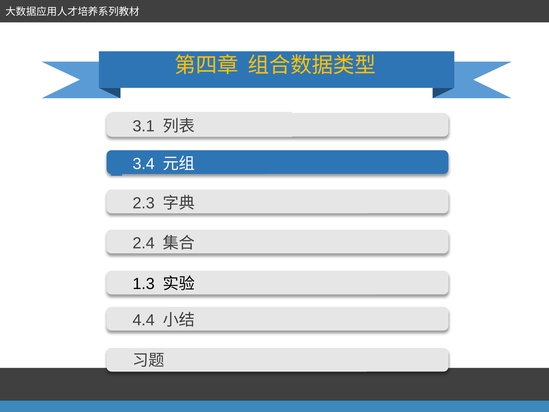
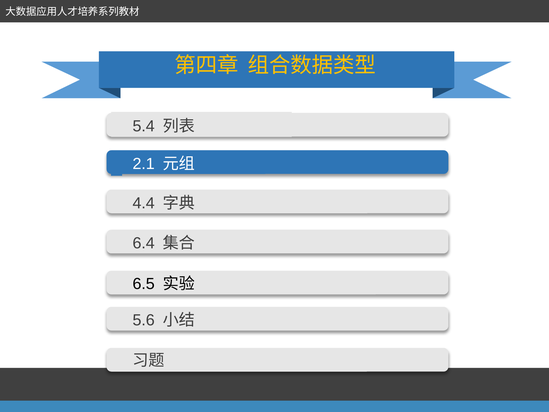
3.1: 3.1 -> 5.4 (144, 126)
3.4: 3.4 -> 2.1 (144, 164)
2.3: 2.3 -> 4.4 (144, 203)
2.4: 2.4 -> 6.4 (144, 243)
1.3: 1.3 -> 6.5 (144, 284)
4.4: 4.4 -> 5.6 (144, 320)
